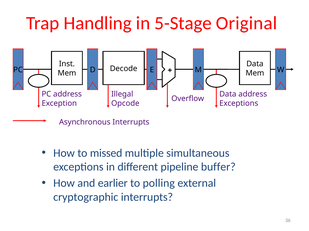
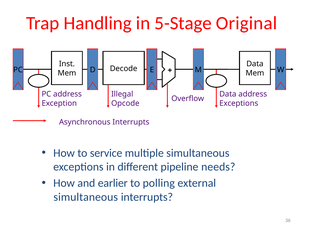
missed: missed -> service (106, 154)
buffer: buffer -> needs (218, 167)
cryptographic: cryptographic -> simultaneous (86, 198)
